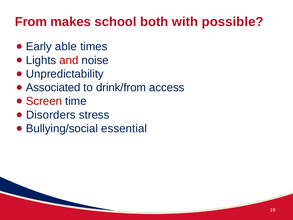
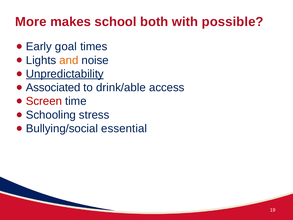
From: From -> More (31, 22)
able: able -> goal (66, 47)
and colour: red -> orange (69, 60)
Unpredictability underline: none -> present (65, 74)
drink/from: drink/from -> drink/able (121, 87)
Disorders: Disorders -> Schooling (51, 115)
